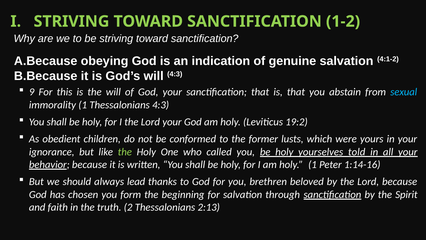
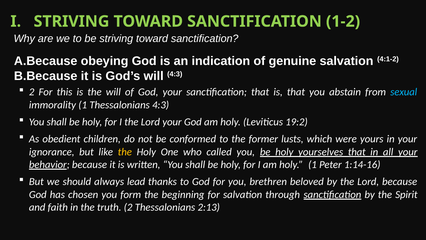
9: 9 -> 2 (32, 92)
the colour: light green -> yellow (125, 152)
yourselves told: told -> that (357, 152)
